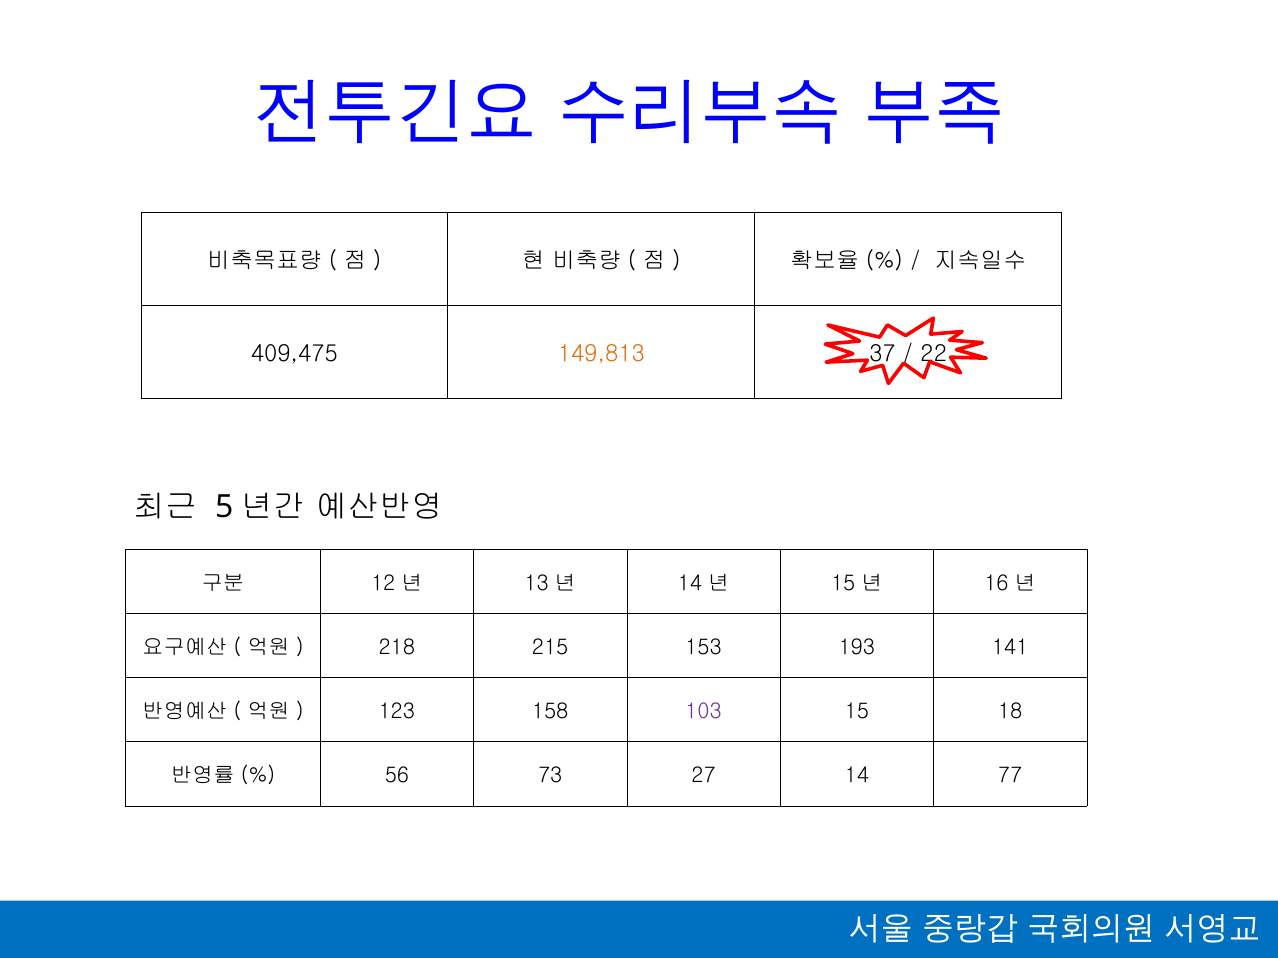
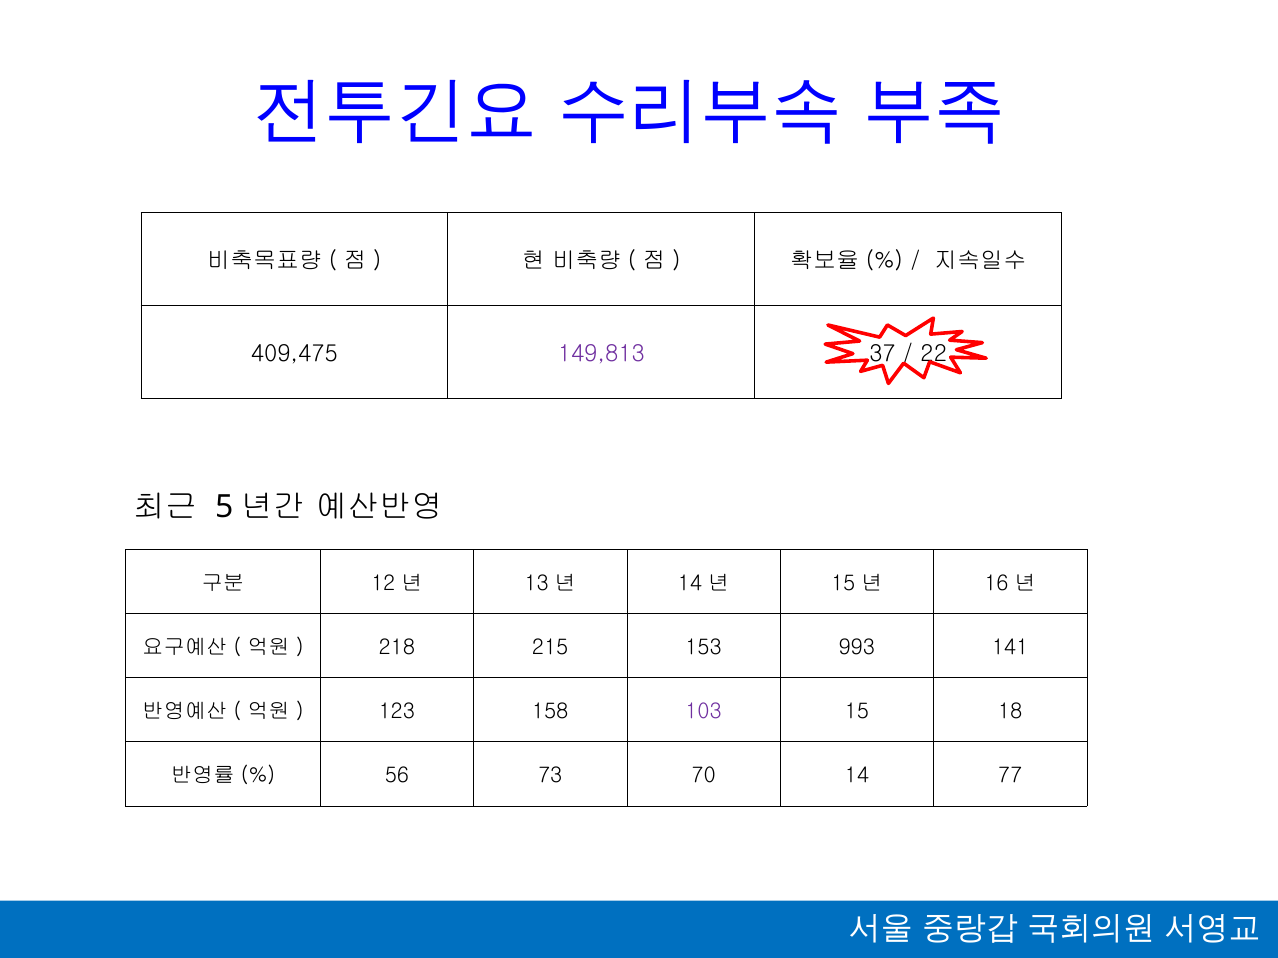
149,813 colour: orange -> purple (601, 354)
193: 193 -> 993 (857, 648)
27: 27 -> 70 (704, 776)
